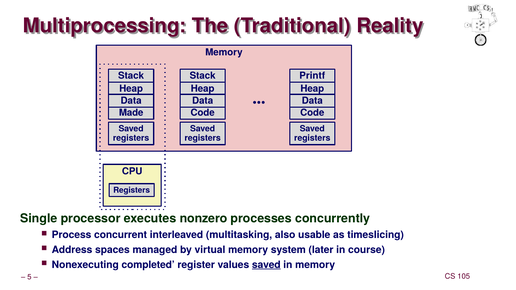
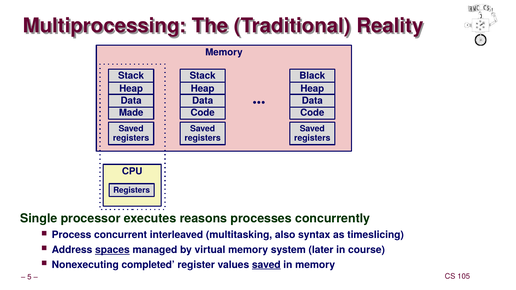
Printf: Printf -> Black (312, 76)
nonzero: nonzero -> reasons (203, 219)
usable: usable -> syntax (314, 235)
spaces underline: none -> present (112, 250)
